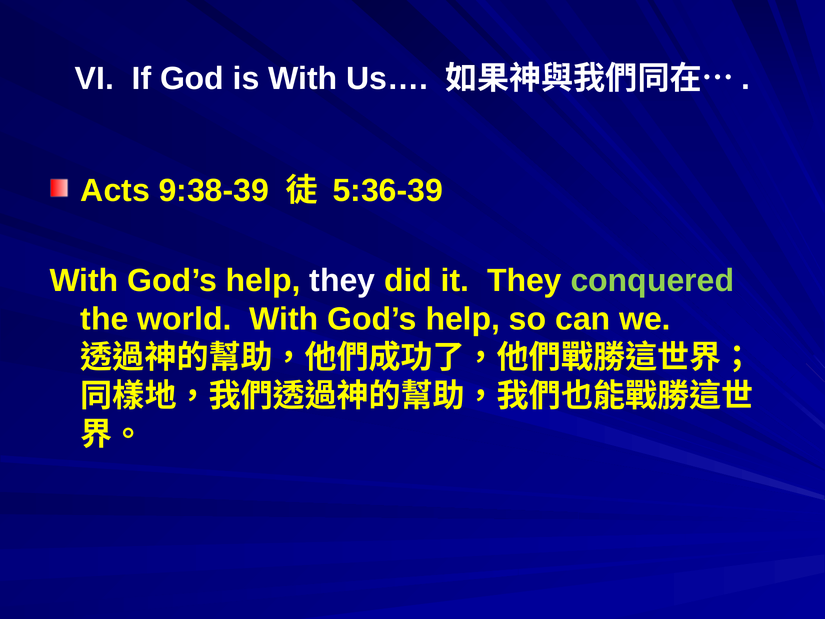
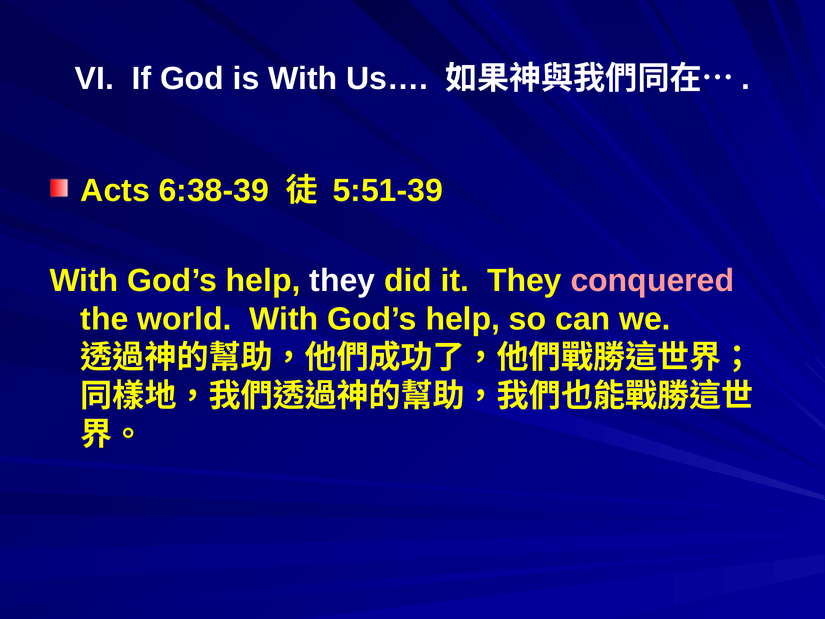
9:38-39: 9:38-39 -> 6:38-39 (214, 191)
5:36-39: 5:36-39 -> 5:51-39 (388, 191)
conquered colour: light green -> pink (652, 281)
